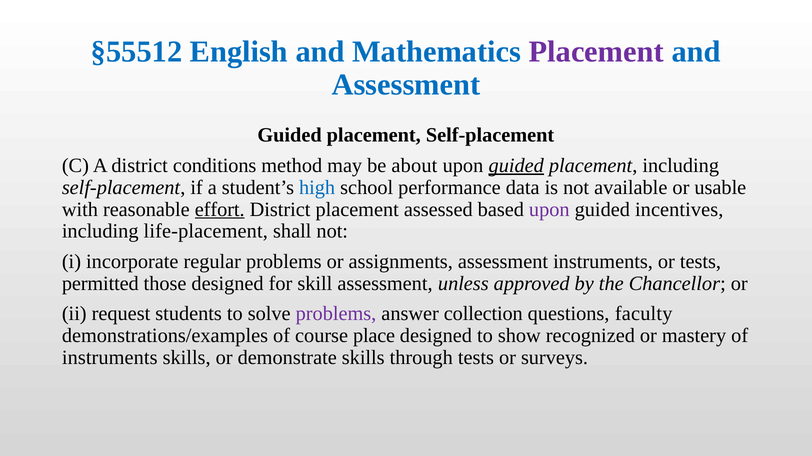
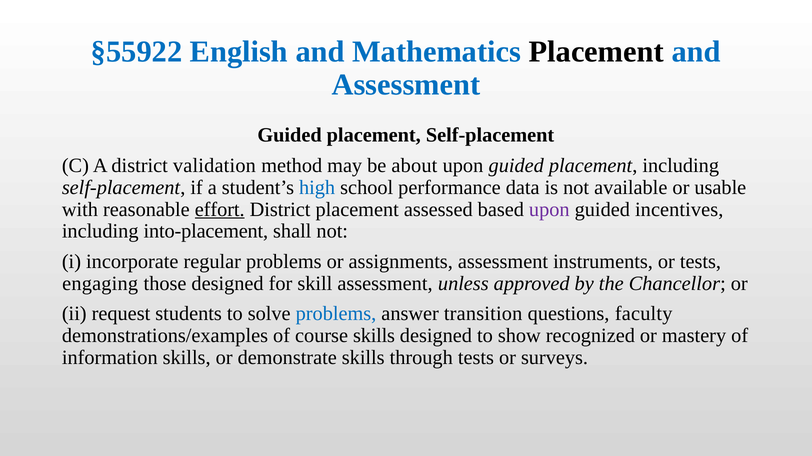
§55512: §55512 -> §55922 (137, 52)
Placement colour: purple -> black (596, 52)
conditions: conditions -> validation (214, 166)
guided underline: present -> none (516, 166)
life-placement: life-placement -> into-placement (206, 232)
permitted: permitted -> engaging (100, 284)
problems colour: purple -> blue (336, 314)
collection: collection -> transition (483, 314)
course place: place -> skills (374, 336)
instruments: instruments -> information (110, 358)
